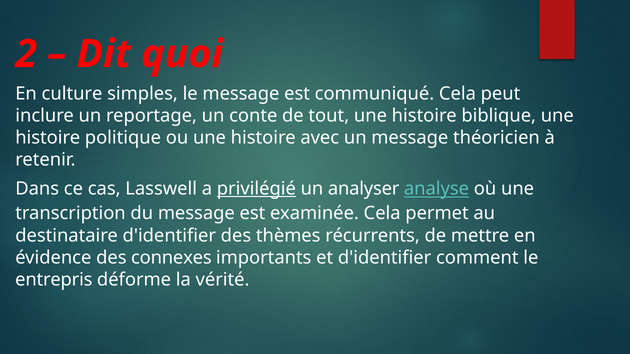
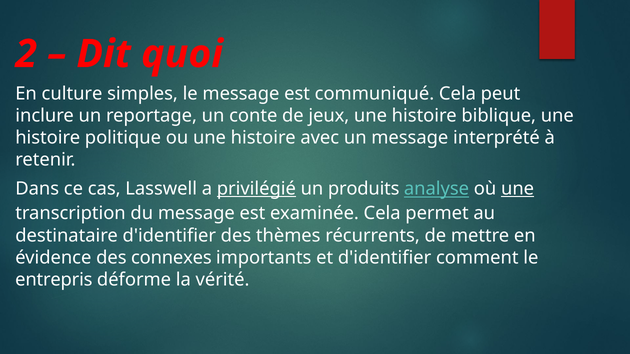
tout: tout -> jeux (329, 116)
théoricien: théoricien -> interprété (496, 138)
analyser: analyser -> produits (364, 189)
une underline: none -> present (518, 189)
